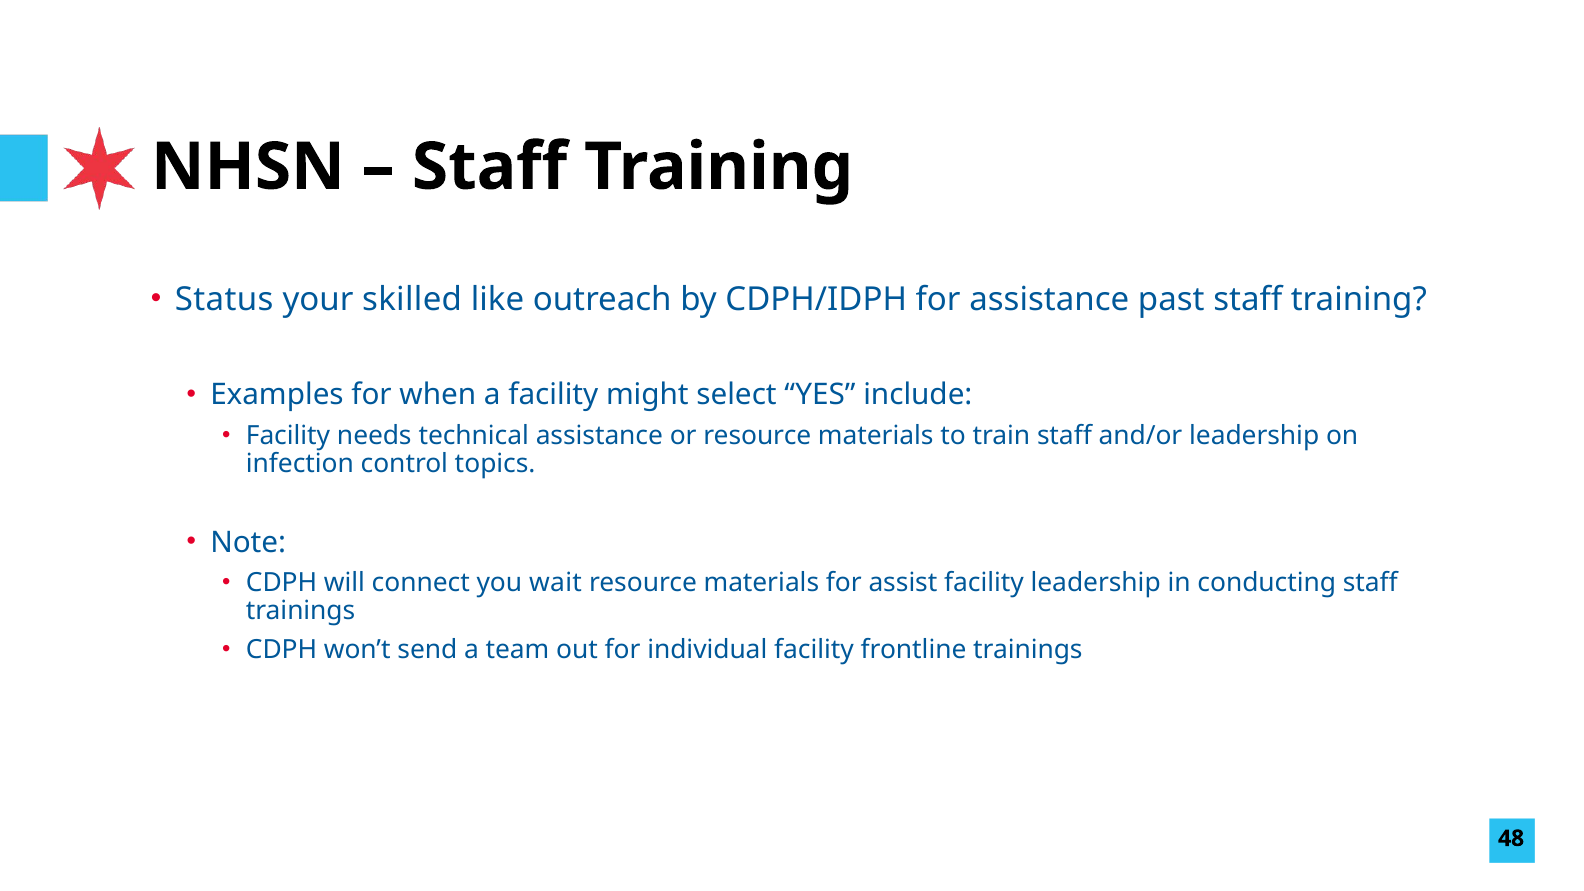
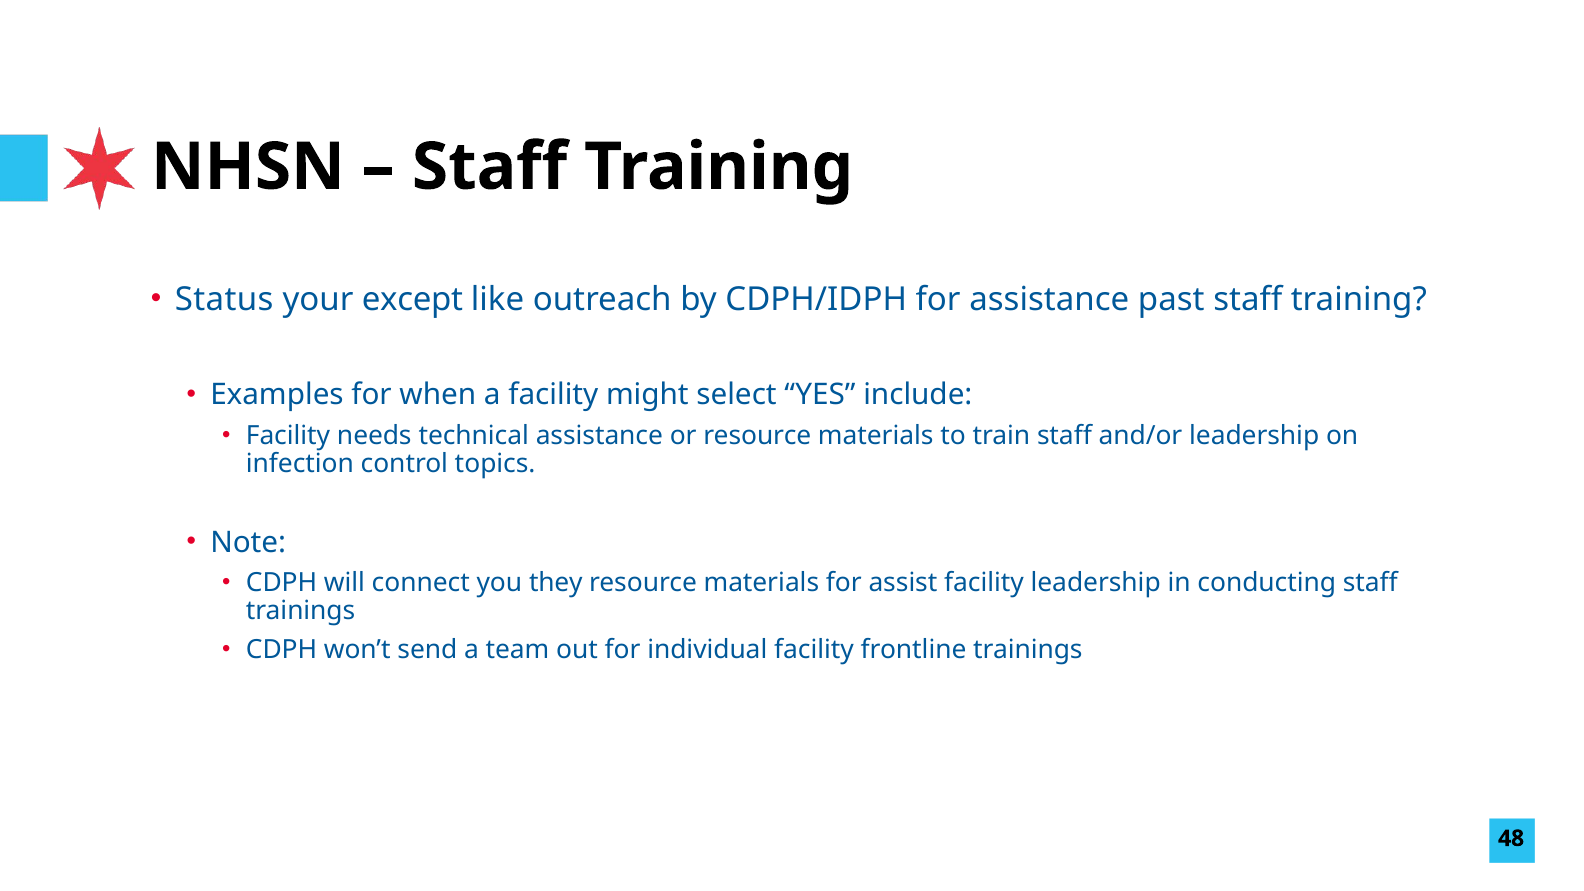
skilled: skilled -> except (412, 299)
wait: wait -> they (556, 583)
